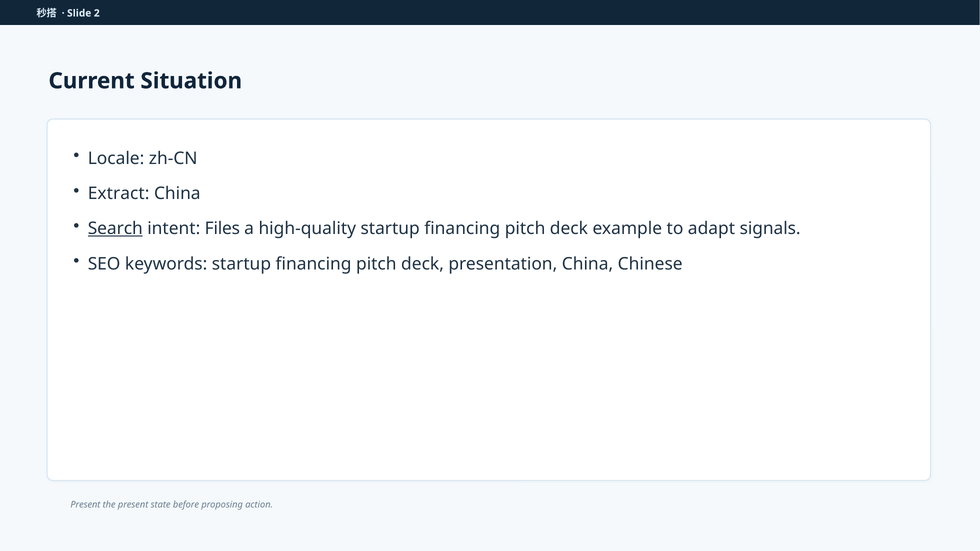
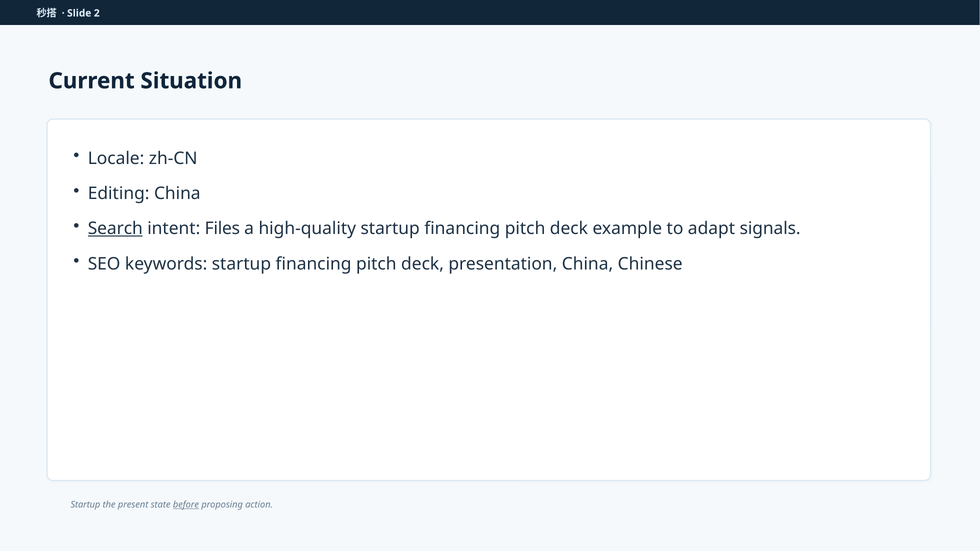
Extract: Extract -> Editing (119, 194)
Present: Present -> Startup (85, 505)
before underline: none -> present (186, 505)
